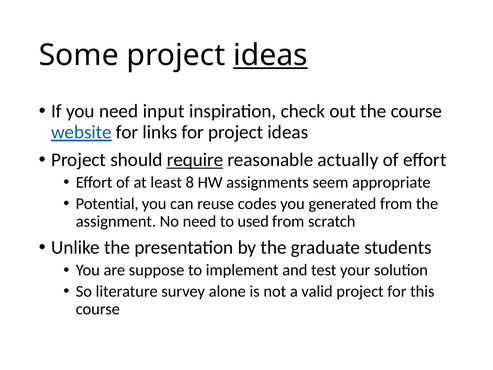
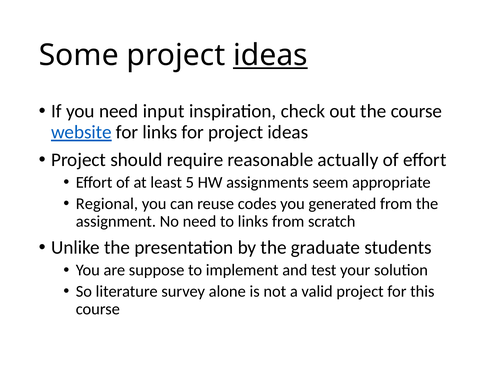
require underline: present -> none (195, 160)
8: 8 -> 5 (190, 182)
Potential: Potential -> Regional (107, 204)
to used: used -> links (253, 221)
